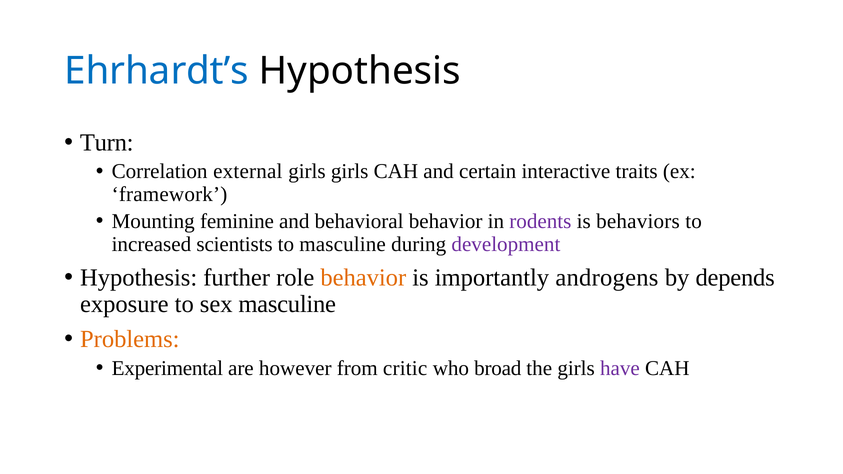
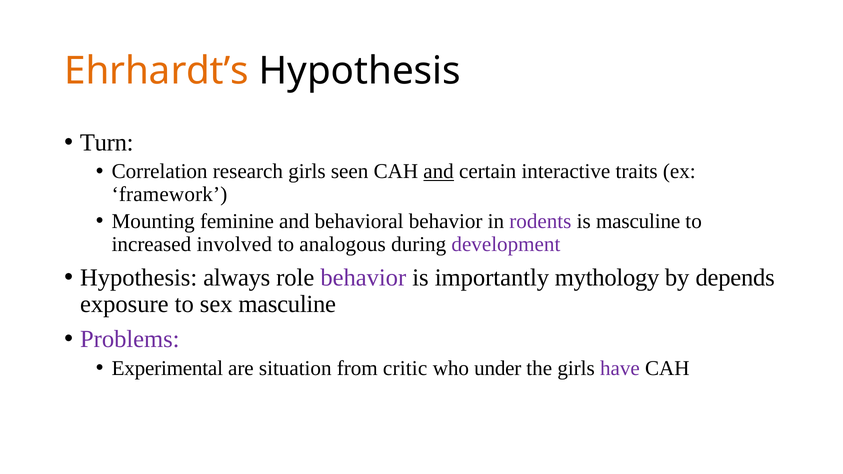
Ehrhardt’s colour: blue -> orange (157, 71)
external: external -> research (248, 172)
girls girls: girls -> seen (350, 172)
and underline: none -> present (439, 172)
is behaviors: behaviors -> masculine (638, 221)
scientists: scientists -> involved (234, 244)
to masculine: masculine -> analogous (343, 244)
further: further -> always (237, 278)
behavior colour: orange -> purple (363, 278)
androgens: androgens -> mythology (607, 278)
Problems colour: orange -> purple (130, 339)
however: however -> situation (295, 368)
broad: broad -> under (498, 368)
